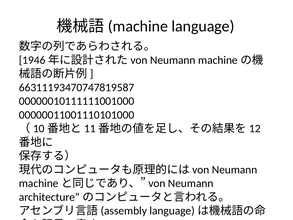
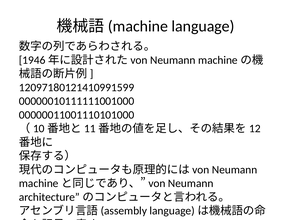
66311193470747819587: 66311193470747819587 -> 12097180121410991599 (77, 87)
